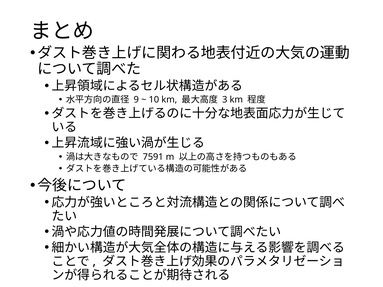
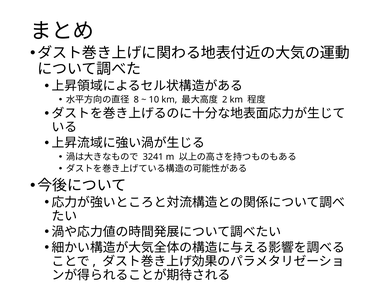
9: 9 -> 8 (136, 100)
3: 3 -> 2 (225, 100)
7591: 7591 -> 3241 (153, 157)
